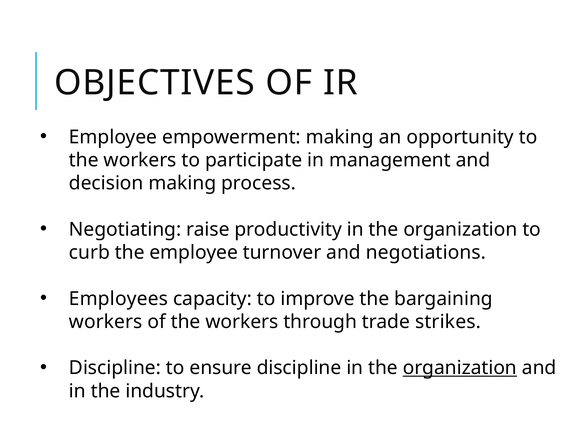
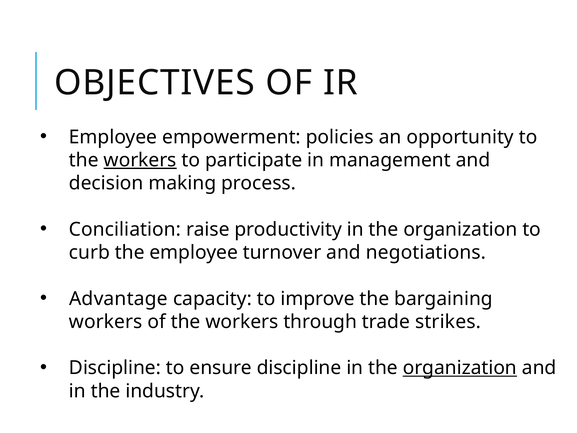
empowerment making: making -> policies (340, 137)
workers underline: none -> present (140, 160)
Negotiating: Negotiating -> Conciliation (125, 229)
Employees: Employees -> Advantage (118, 298)
